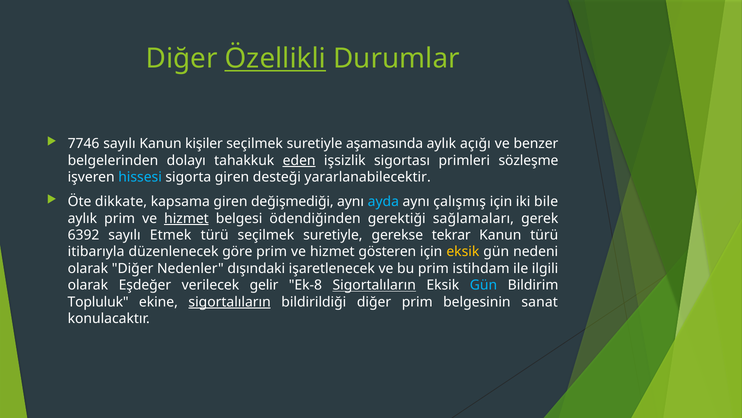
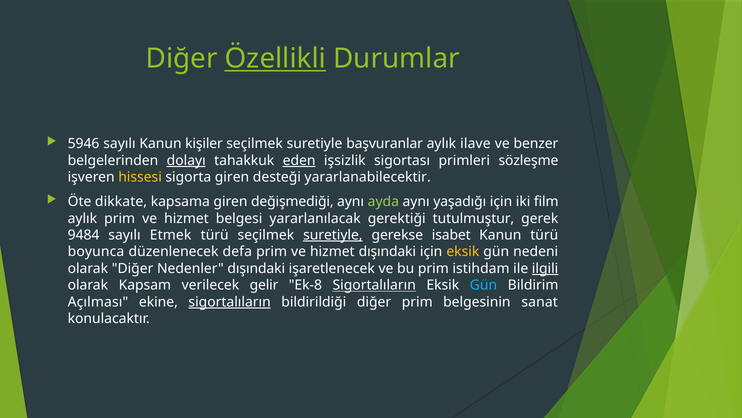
7746: 7746 -> 5946 (84, 144)
aşamasında: aşamasında -> başvuranlar (385, 144)
açığı: açığı -> ilave (475, 144)
dolayı underline: none -> present (186, 160)
hissesi colour: light blue -> yellow (140, 177)
ayda colour: light blue -> light green (383, 201)
çalışmış: çalışmış -> yaşadığı (460, 201)
bile: bile -> film (546, 201)
hizmet underline: present -> none (186, 218)
ödendiğinden: ödendiğinden -> yararlanılacak (315, 218)
sağlamaları: sağlamaları -> tutulmuştur (473, 218)
6392: 6392 -> 9484 (84, 235)
suretiyle underline: none -> present (333, 235)
tekrar: tekrar -> isabet (451, 235)
itibarıyla: itibarıyla -> boyunca (96, 252)
göre: göre -> defa (237, 252)
hizmet gösteren: gösteren -> dışındaki (387, 252)
ilgili underline: none -> present (545, 268)
Eşdeğer: Eşdeğer -> Kapsam (145, 285)
Topluluk: Topluluk -> Açılması (98, 302)
